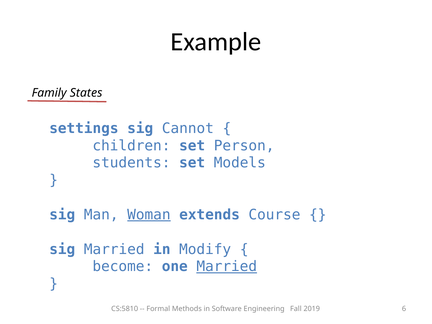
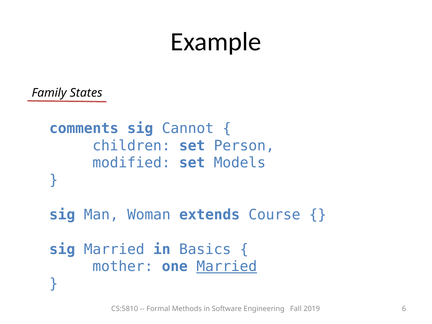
settings: settings -> comments (84, 128)
students: students -> modified (131, 163)
Woman underline: present -> none (149, 215)
Modify: Modify -> Basics (205, 249)
become: become -> mother (123, 267)
